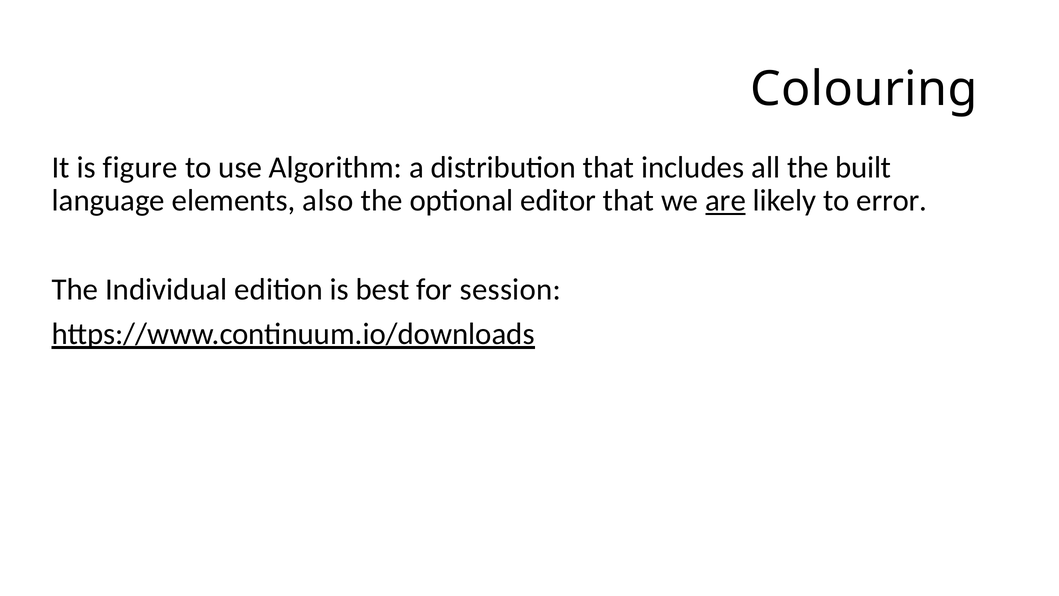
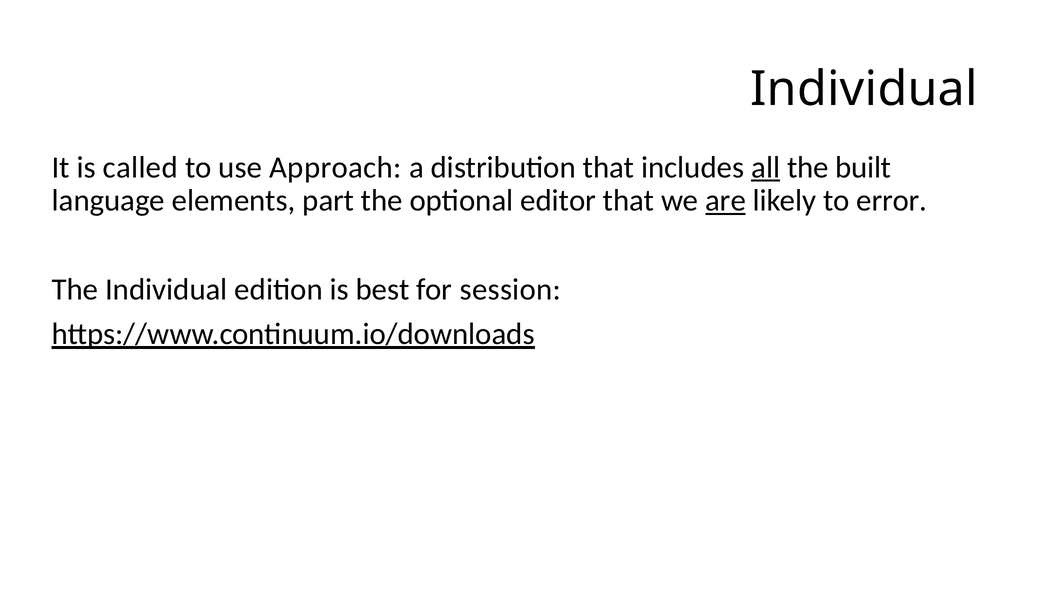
Colouring: Colouring -> Individual (864, 89)
figure: figure -> called (140, 167)
Algorithm: Algorithm -> Approach (335, 167)
all underline: none -> present (766, 167)
also: also -> part (328, 201)
